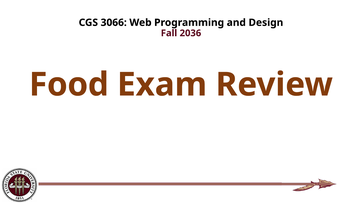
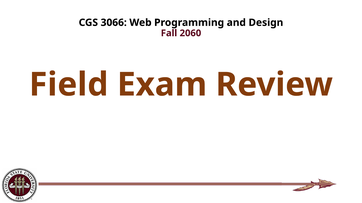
2036: 2036 -> 2060 (190, 33)
Food: Food -> Field (69, 85)
